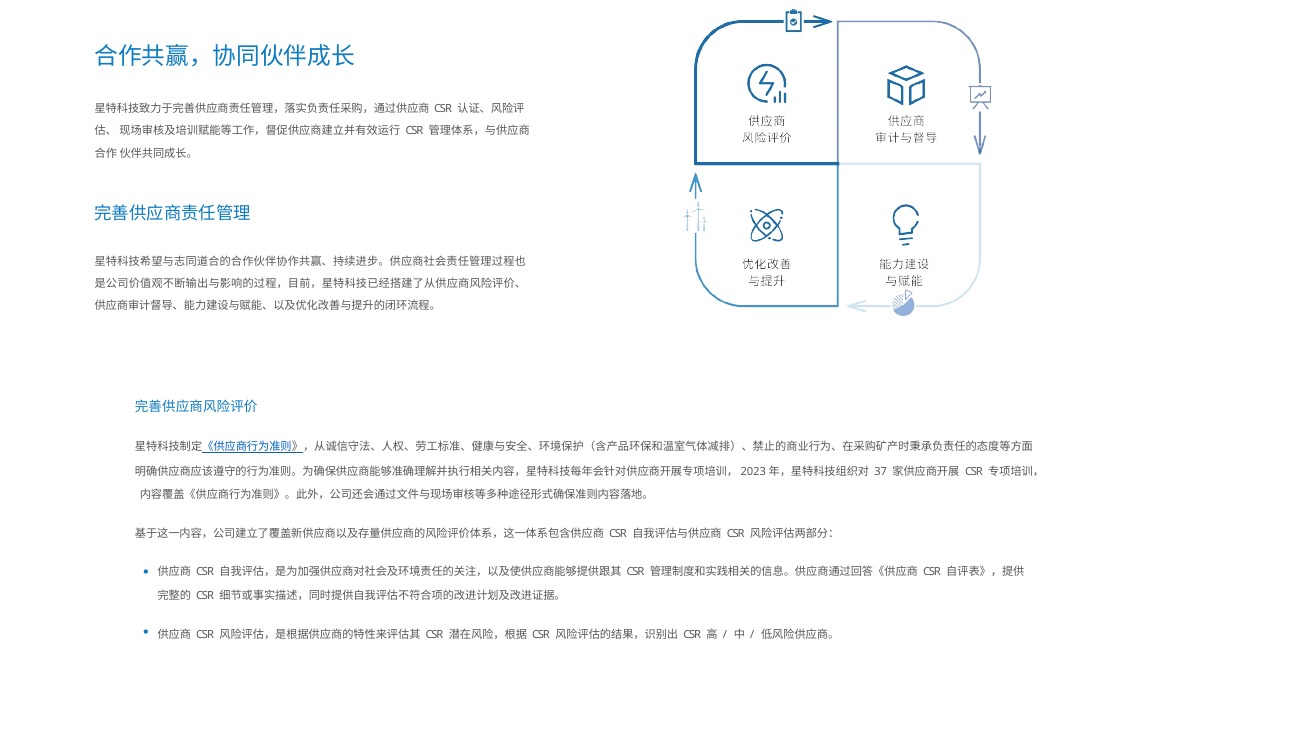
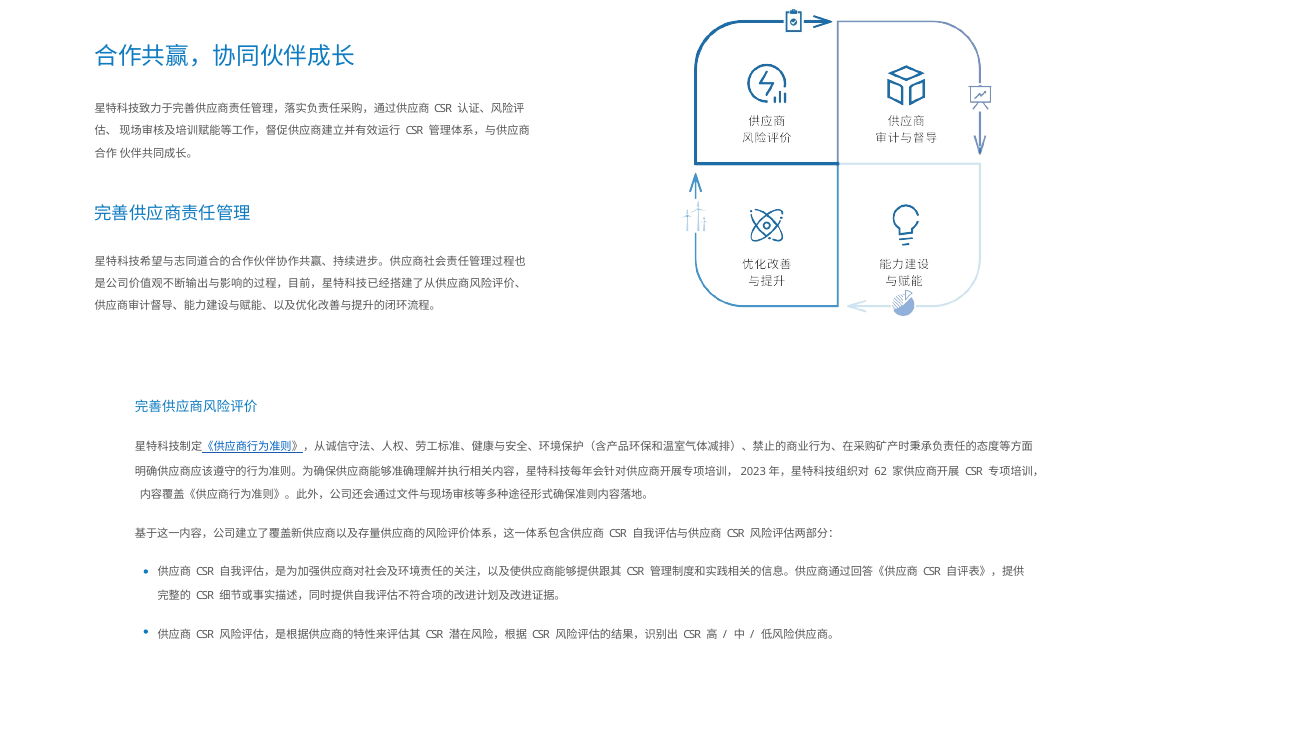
37: 37 -> 62 (881, 472)
